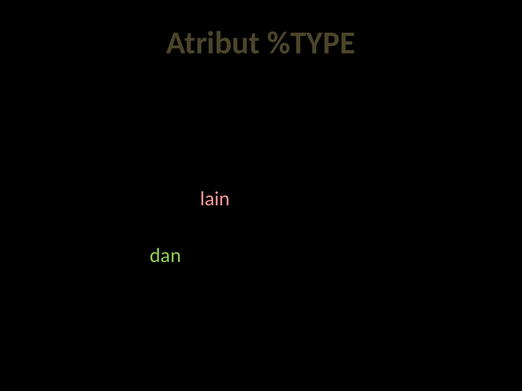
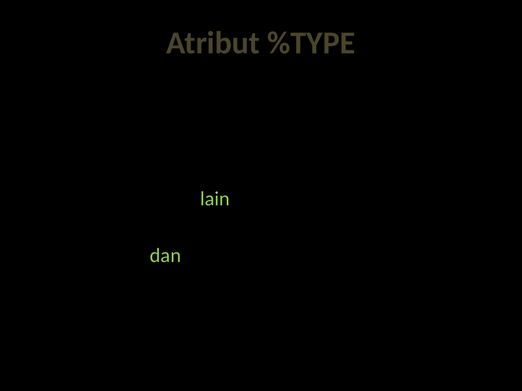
lain colour: pink -> light green (215, 199)
